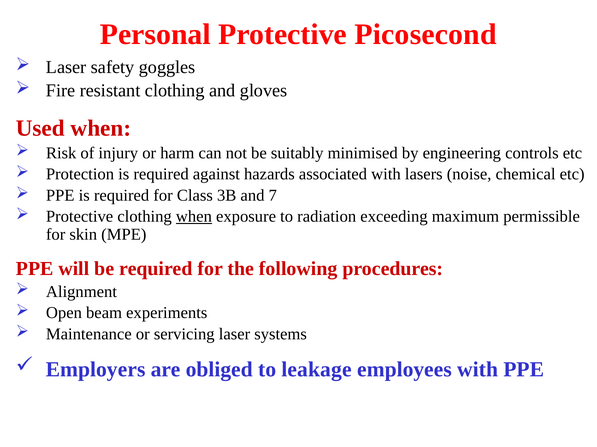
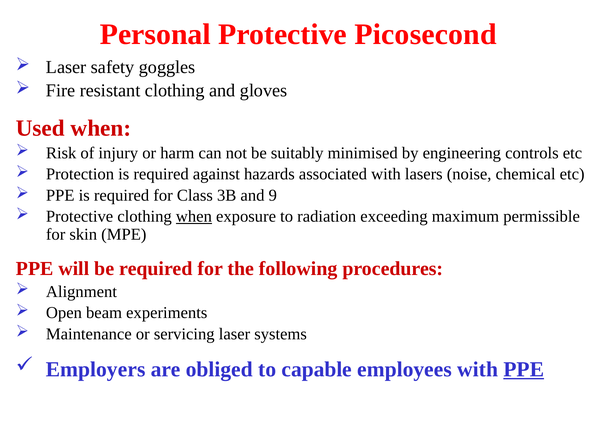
7: 7 -> 9 (273, 196)
leakage: leakage -> capable (317, 370)
PPE underline: none -> present (524, 370)
